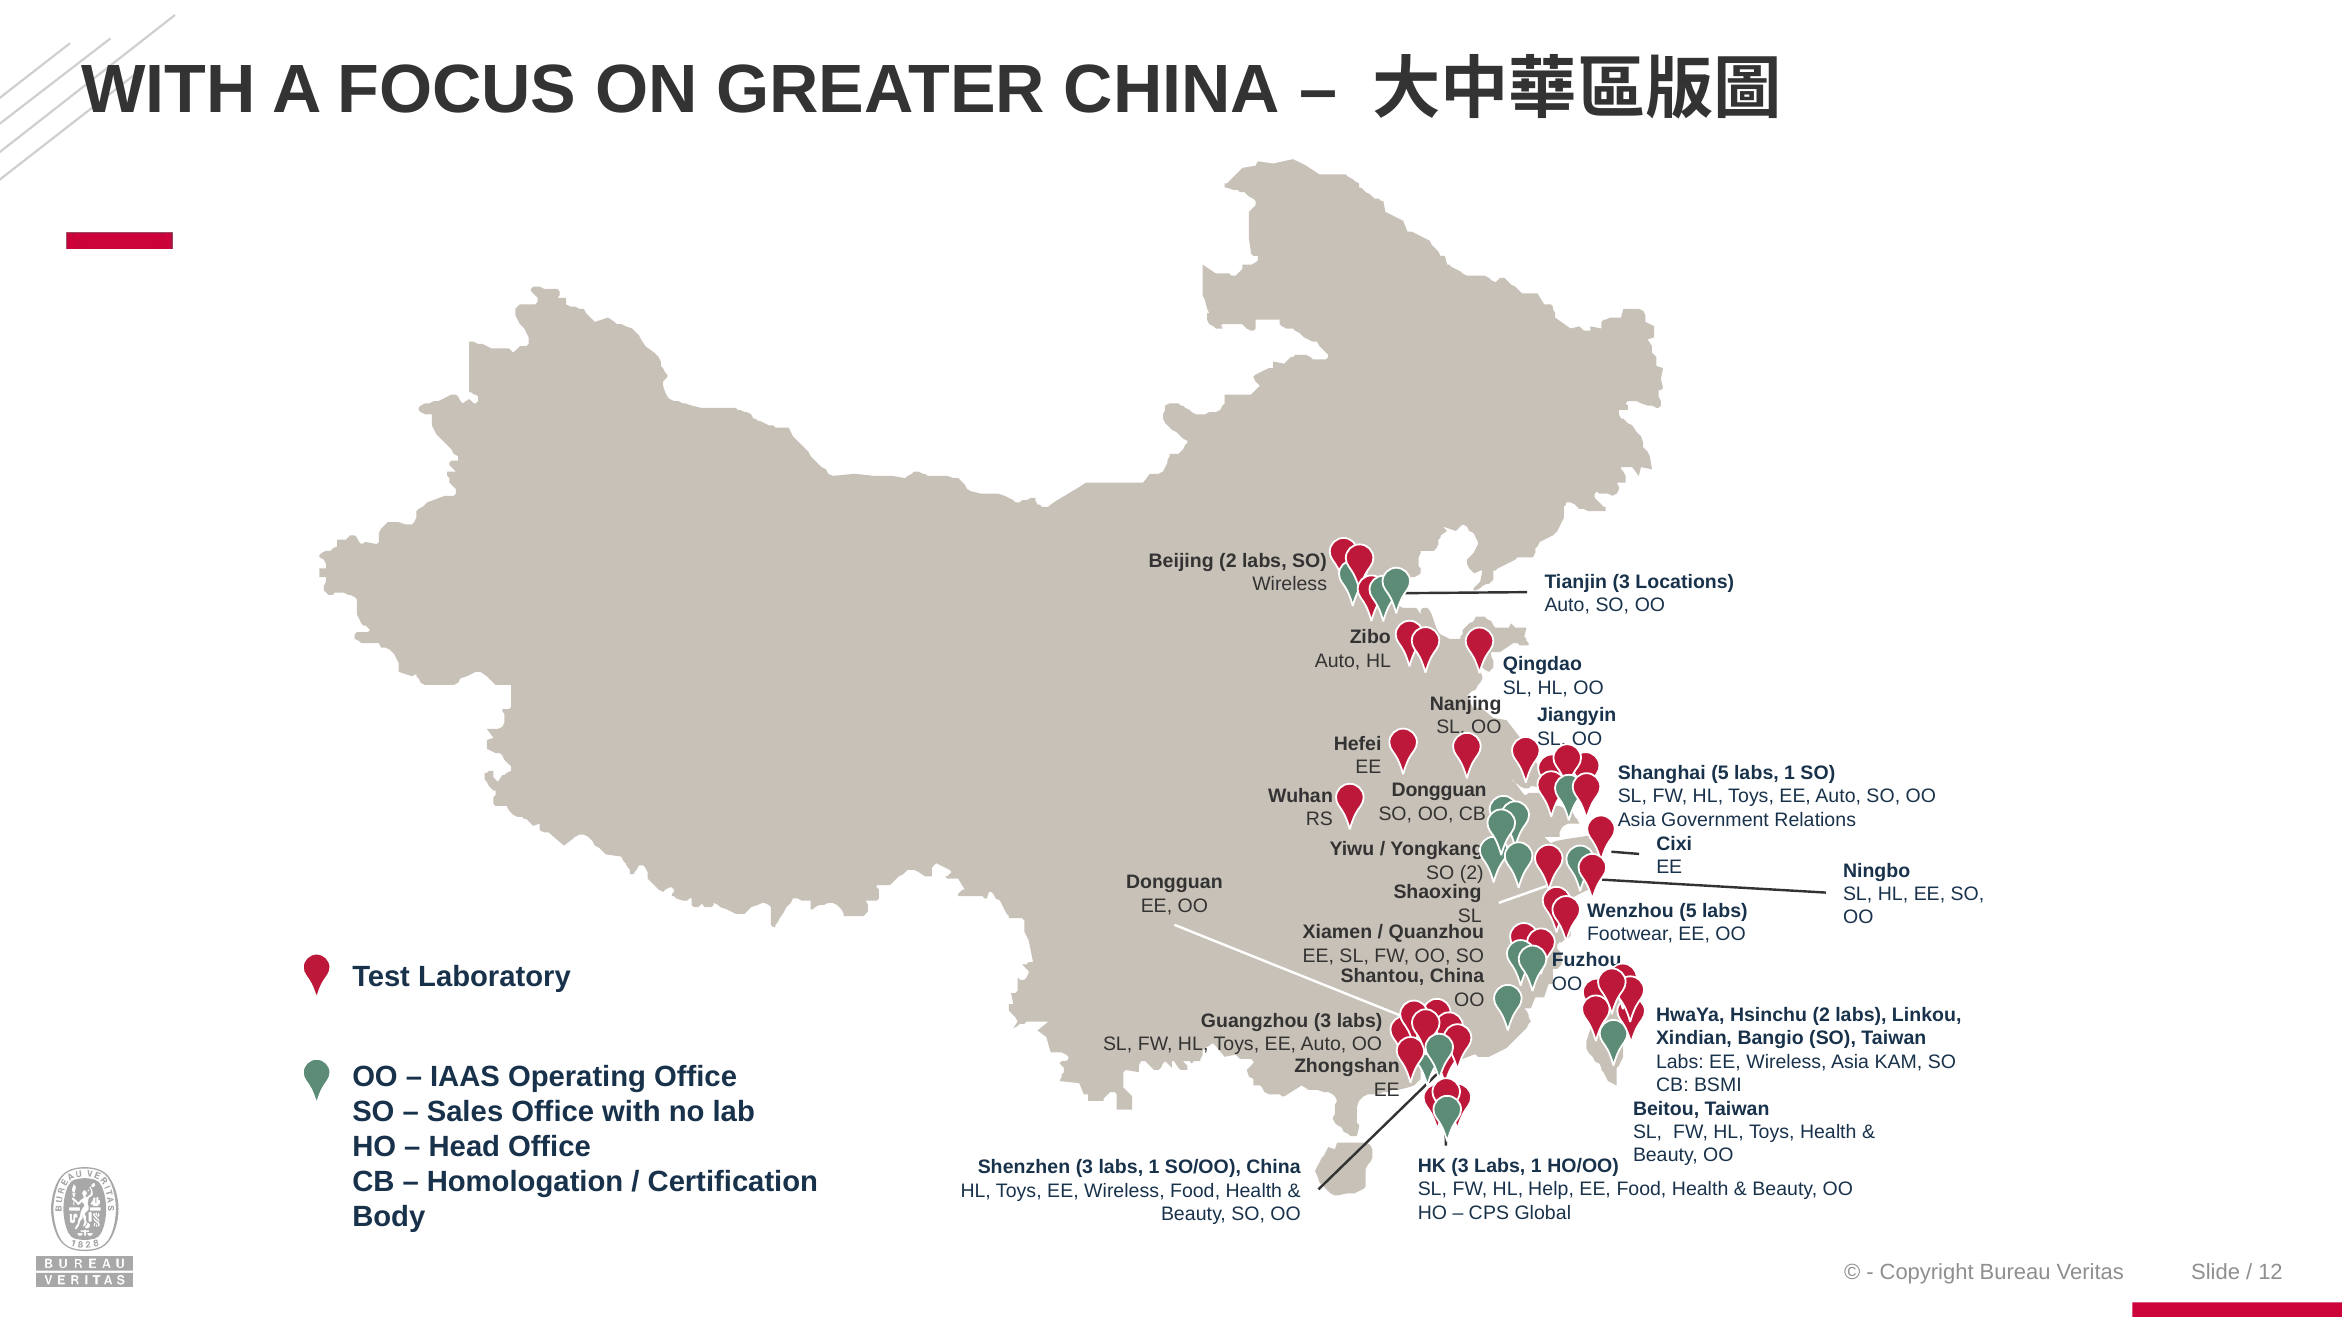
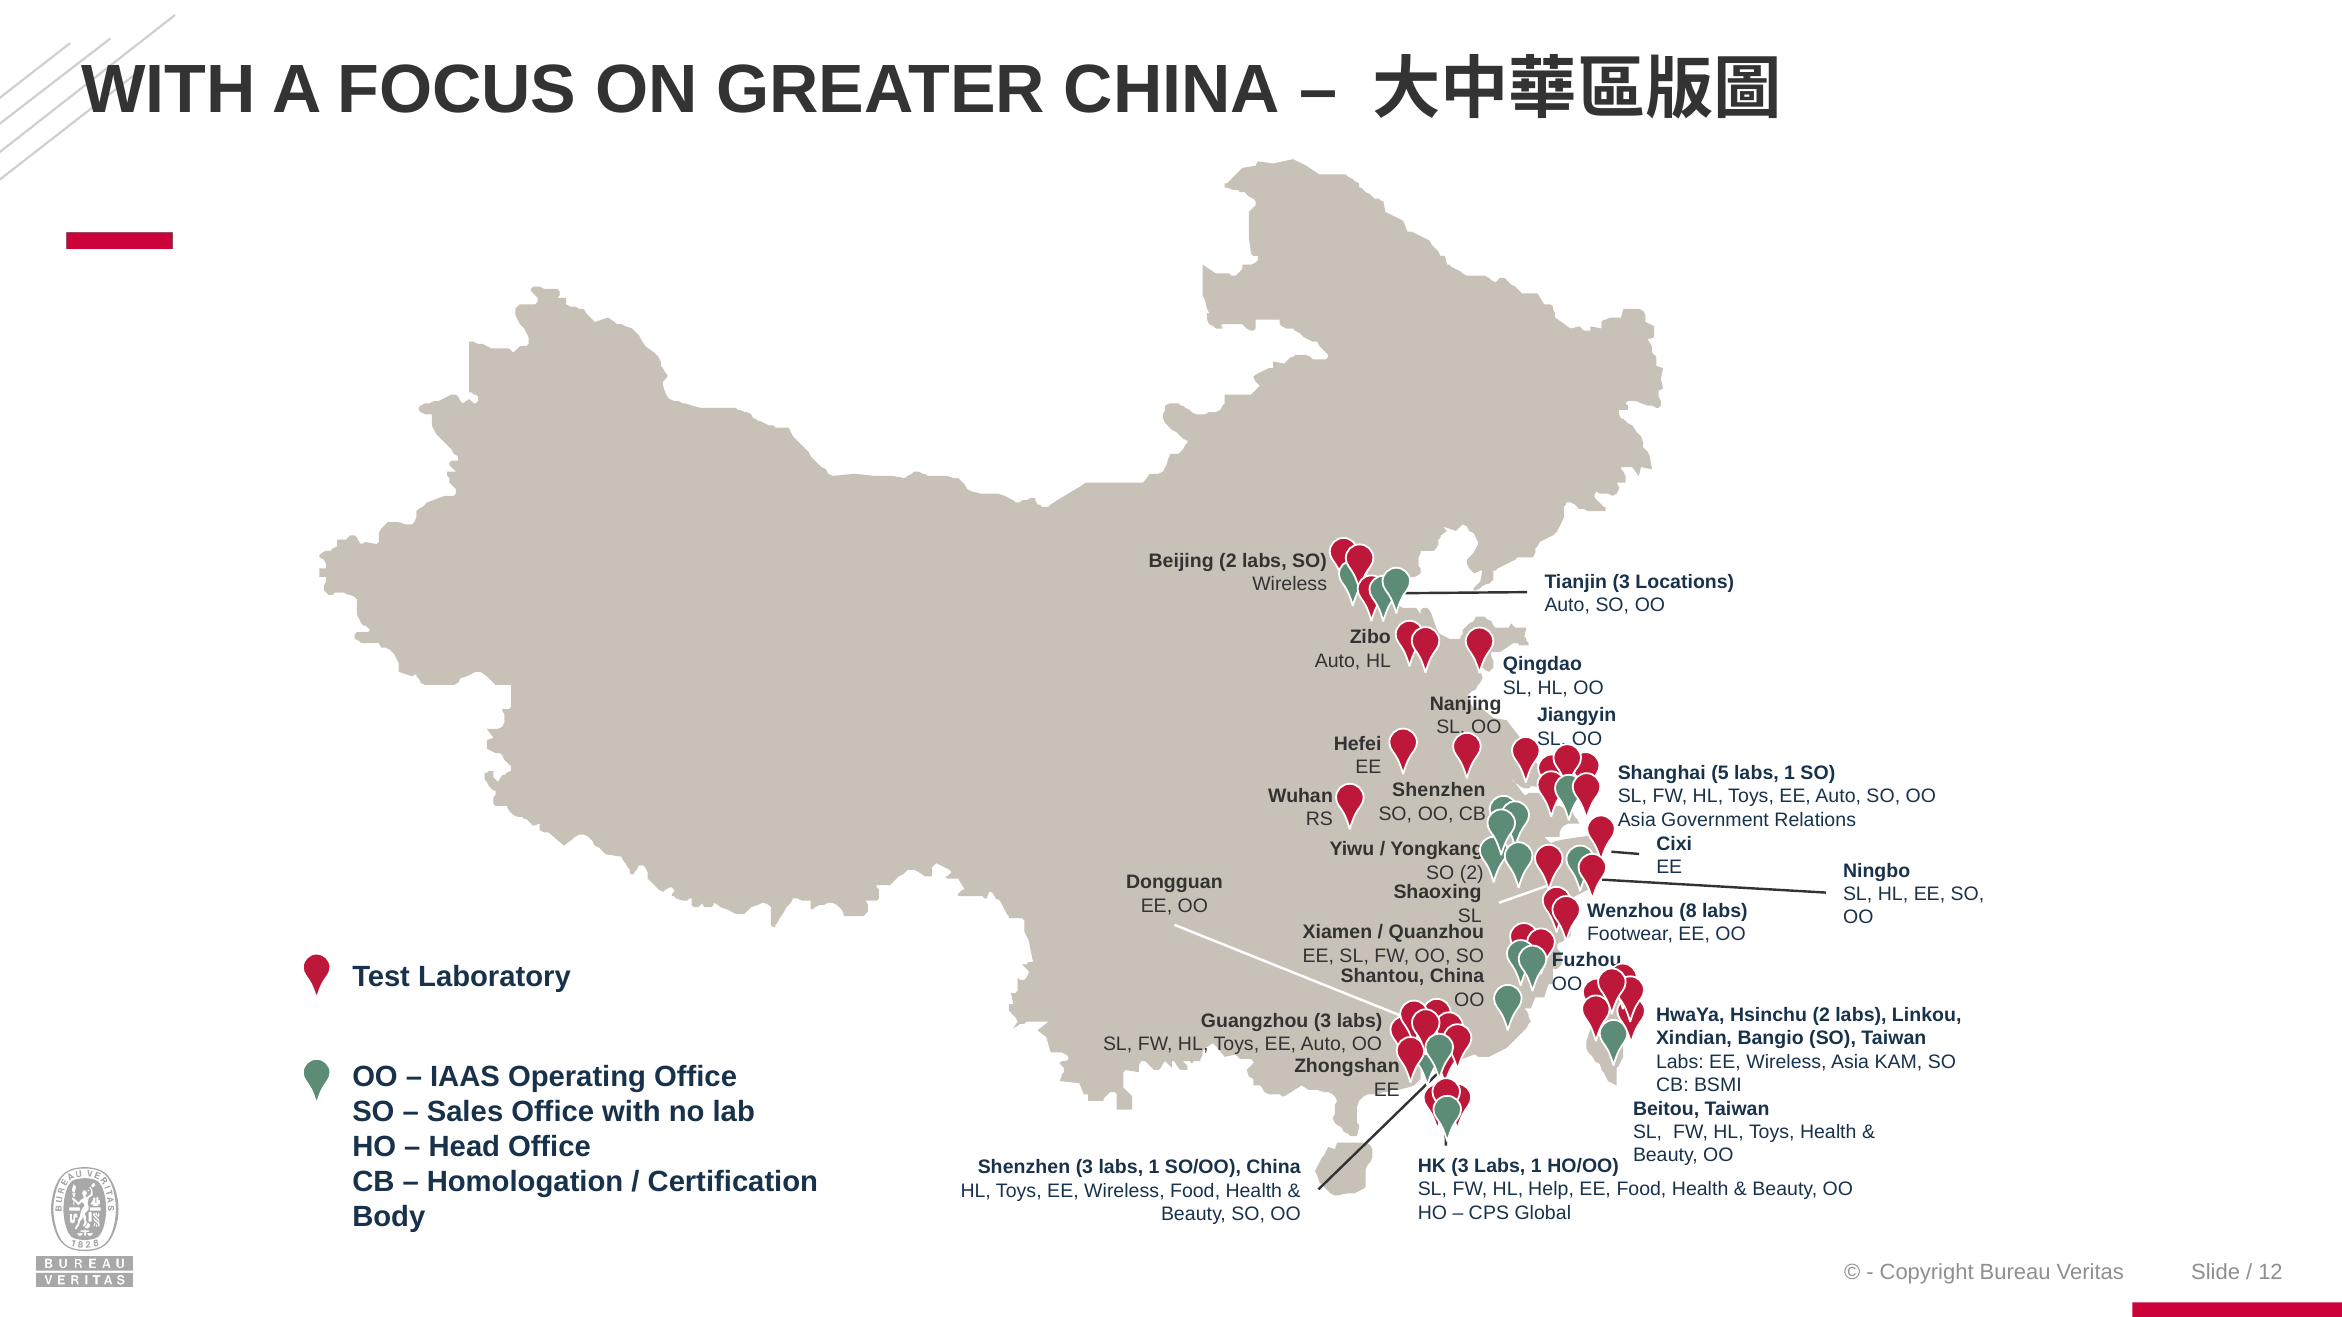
Dongguan: Dongguan -> Shenzhen (1439, 791)
Wenzhou 5: 5 -> 8 (1688, 911)
